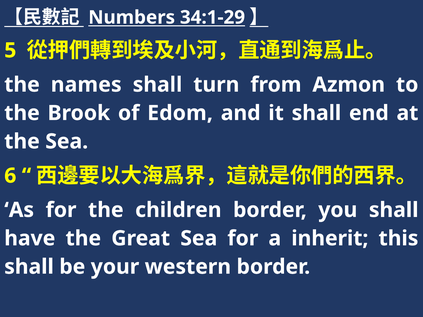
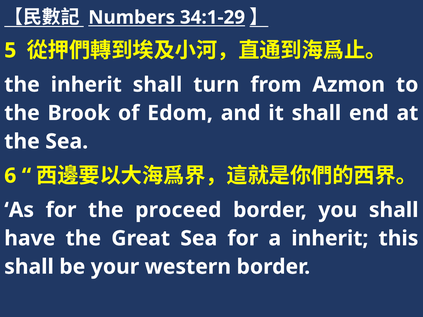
the names: names -> inherit (86, 85)
children: children -> proceed (178, 210)
